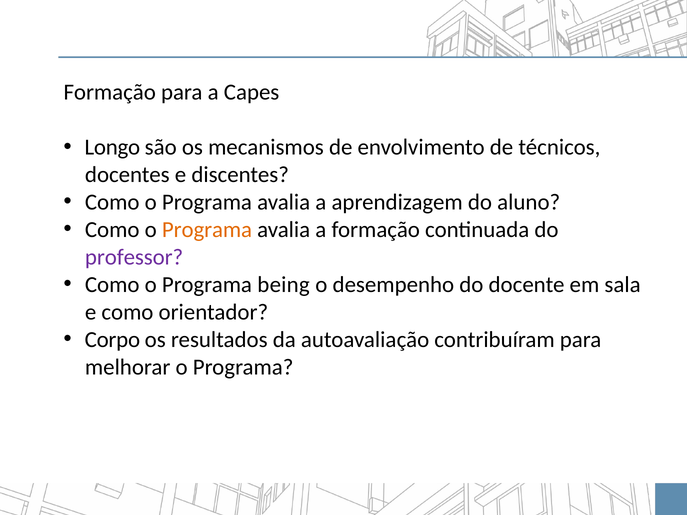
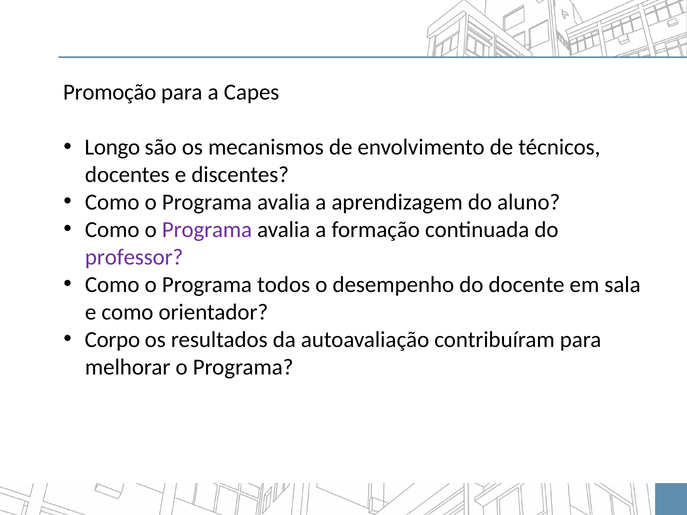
Formação: Formação -> Promoção (110, 92)
Programa colour: orange -> purple (207, 230)
being: being -> todos (284, 285)
